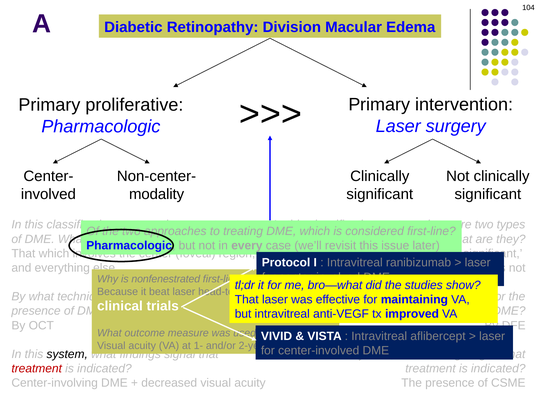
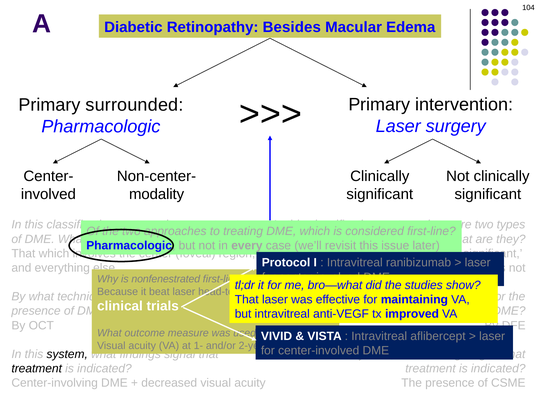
Division: Division -> Besides (292, 27)
proliferative: proliferative -> surrounded (134, 105)
treatment colour: red -> black (37, 369)
